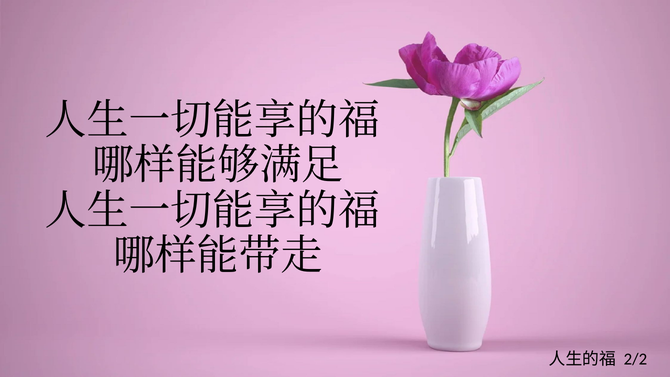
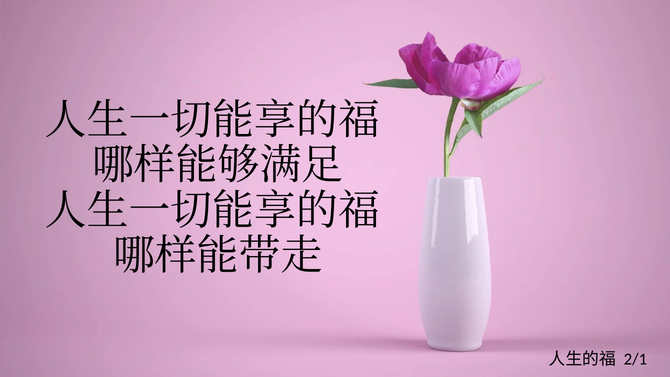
2/2: 2/2 -> 2/1 (635, 359)
